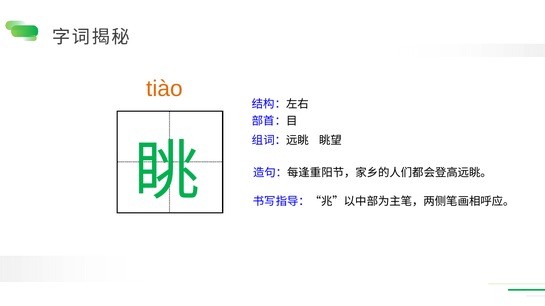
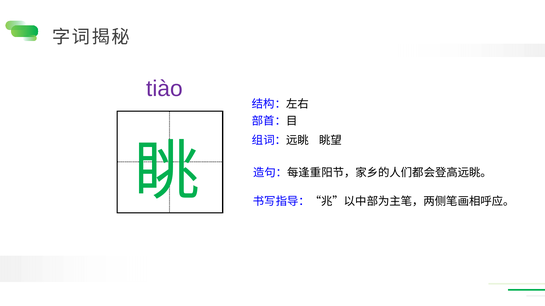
tiào colour: orange -> purple (165, 89)
